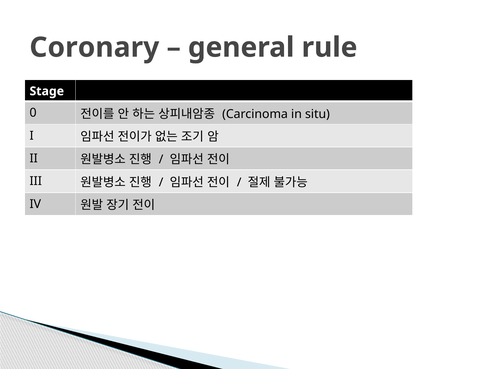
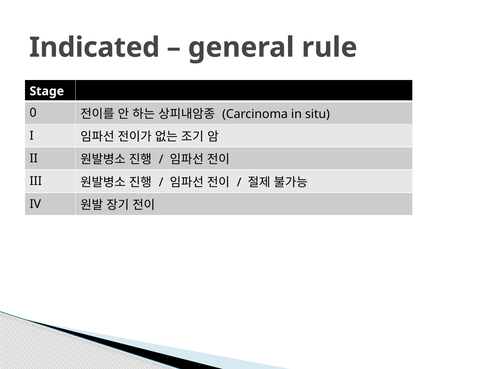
Coronary: Coronary -> Indicated (95, 47)
